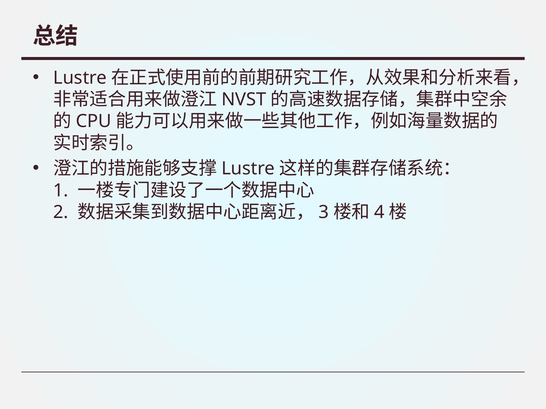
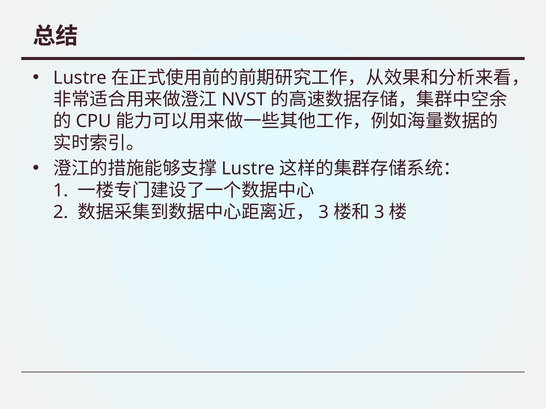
4: 4 -> 3 (379, 212)
